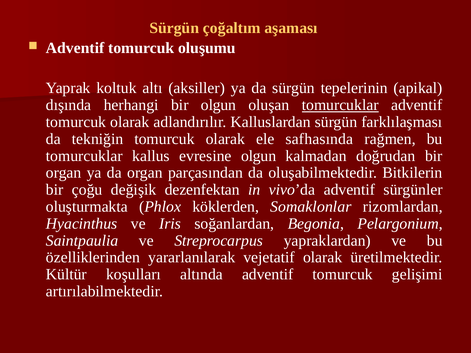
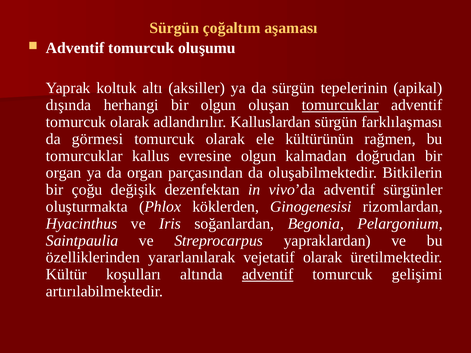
tekniğin: tekniğin -> görmesi (98, 139)
safhasında: safhasında -> kültürünün (320, 139)
Somaklonlar: Somaklonlar -> Ginogenesisi (311, 207)
adventif underline: none -> present (268, 275)
